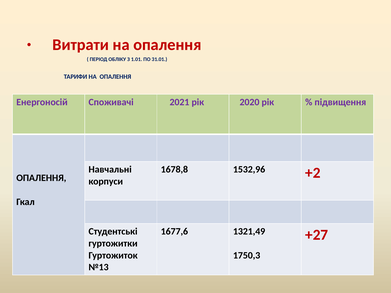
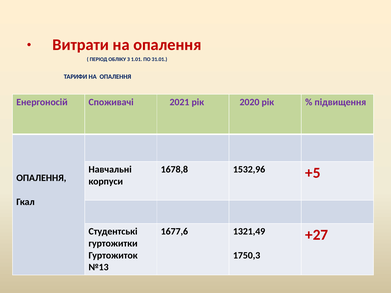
+2: +2 -> +5 (313, 173)
